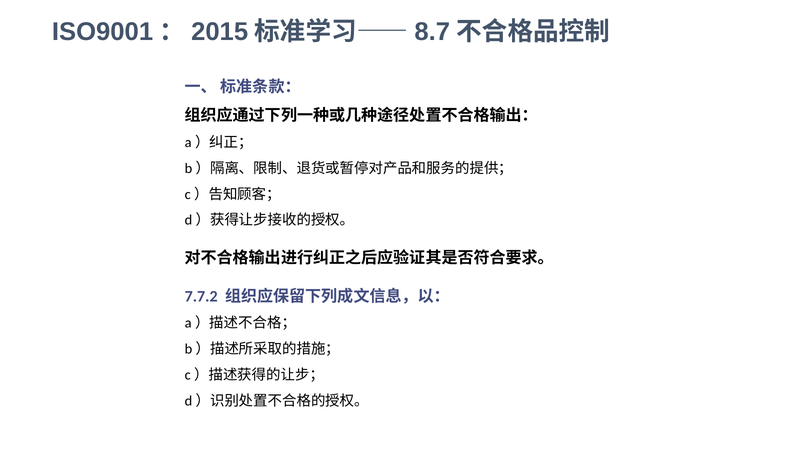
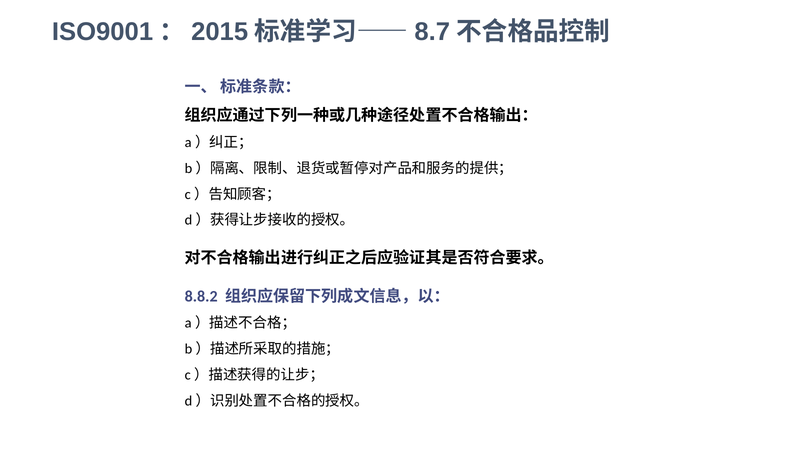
7.7.2: 7.7.2 -> 8.8.2 (201, 296)
